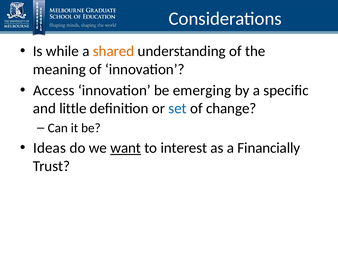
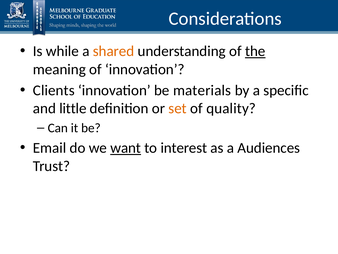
the underline: none -> present (255, 51)
Access: Access -> Clients (54, 90)
emerging: emerging -> materials (202, 90)
set colour: blue -> orange (178, 108)
change: change -> quality (231, 108)
Ideas: Ideas -> Email (50, 148)
Financially: Financially -> Audiences (269, 148)
